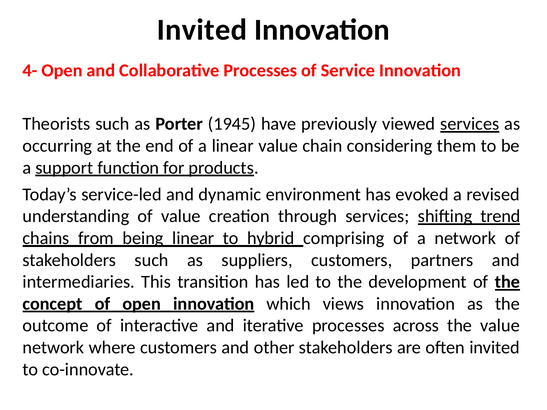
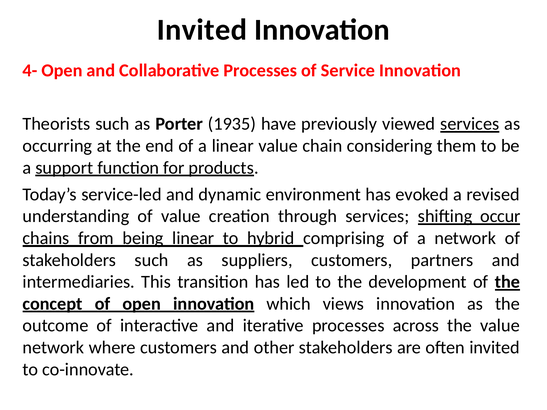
1945: 1945 -> 1935 (232, 124)
trend: trend -> occur (500, 216)
